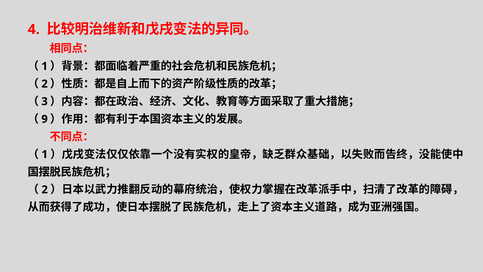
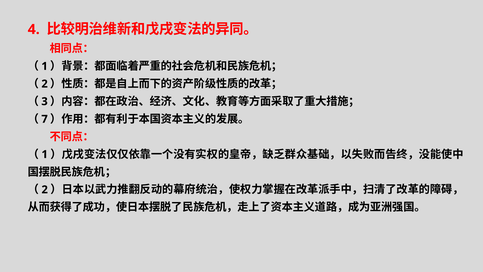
9: 9 -> 7 (45, 119)
